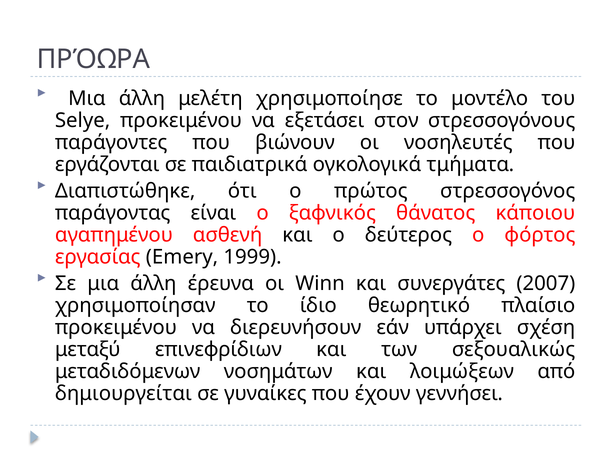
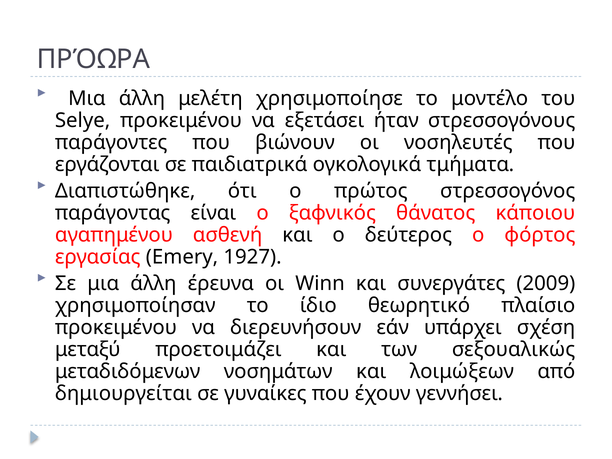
στον: στον -> ήταν (396, 120)
1999: 1999 -> 1927 (253, 257)
2007: 2007 -> 2009 (546, 284)
επινεφρίδιων: επινεφρίδιων -> προετοιμάζει (218, 350)
